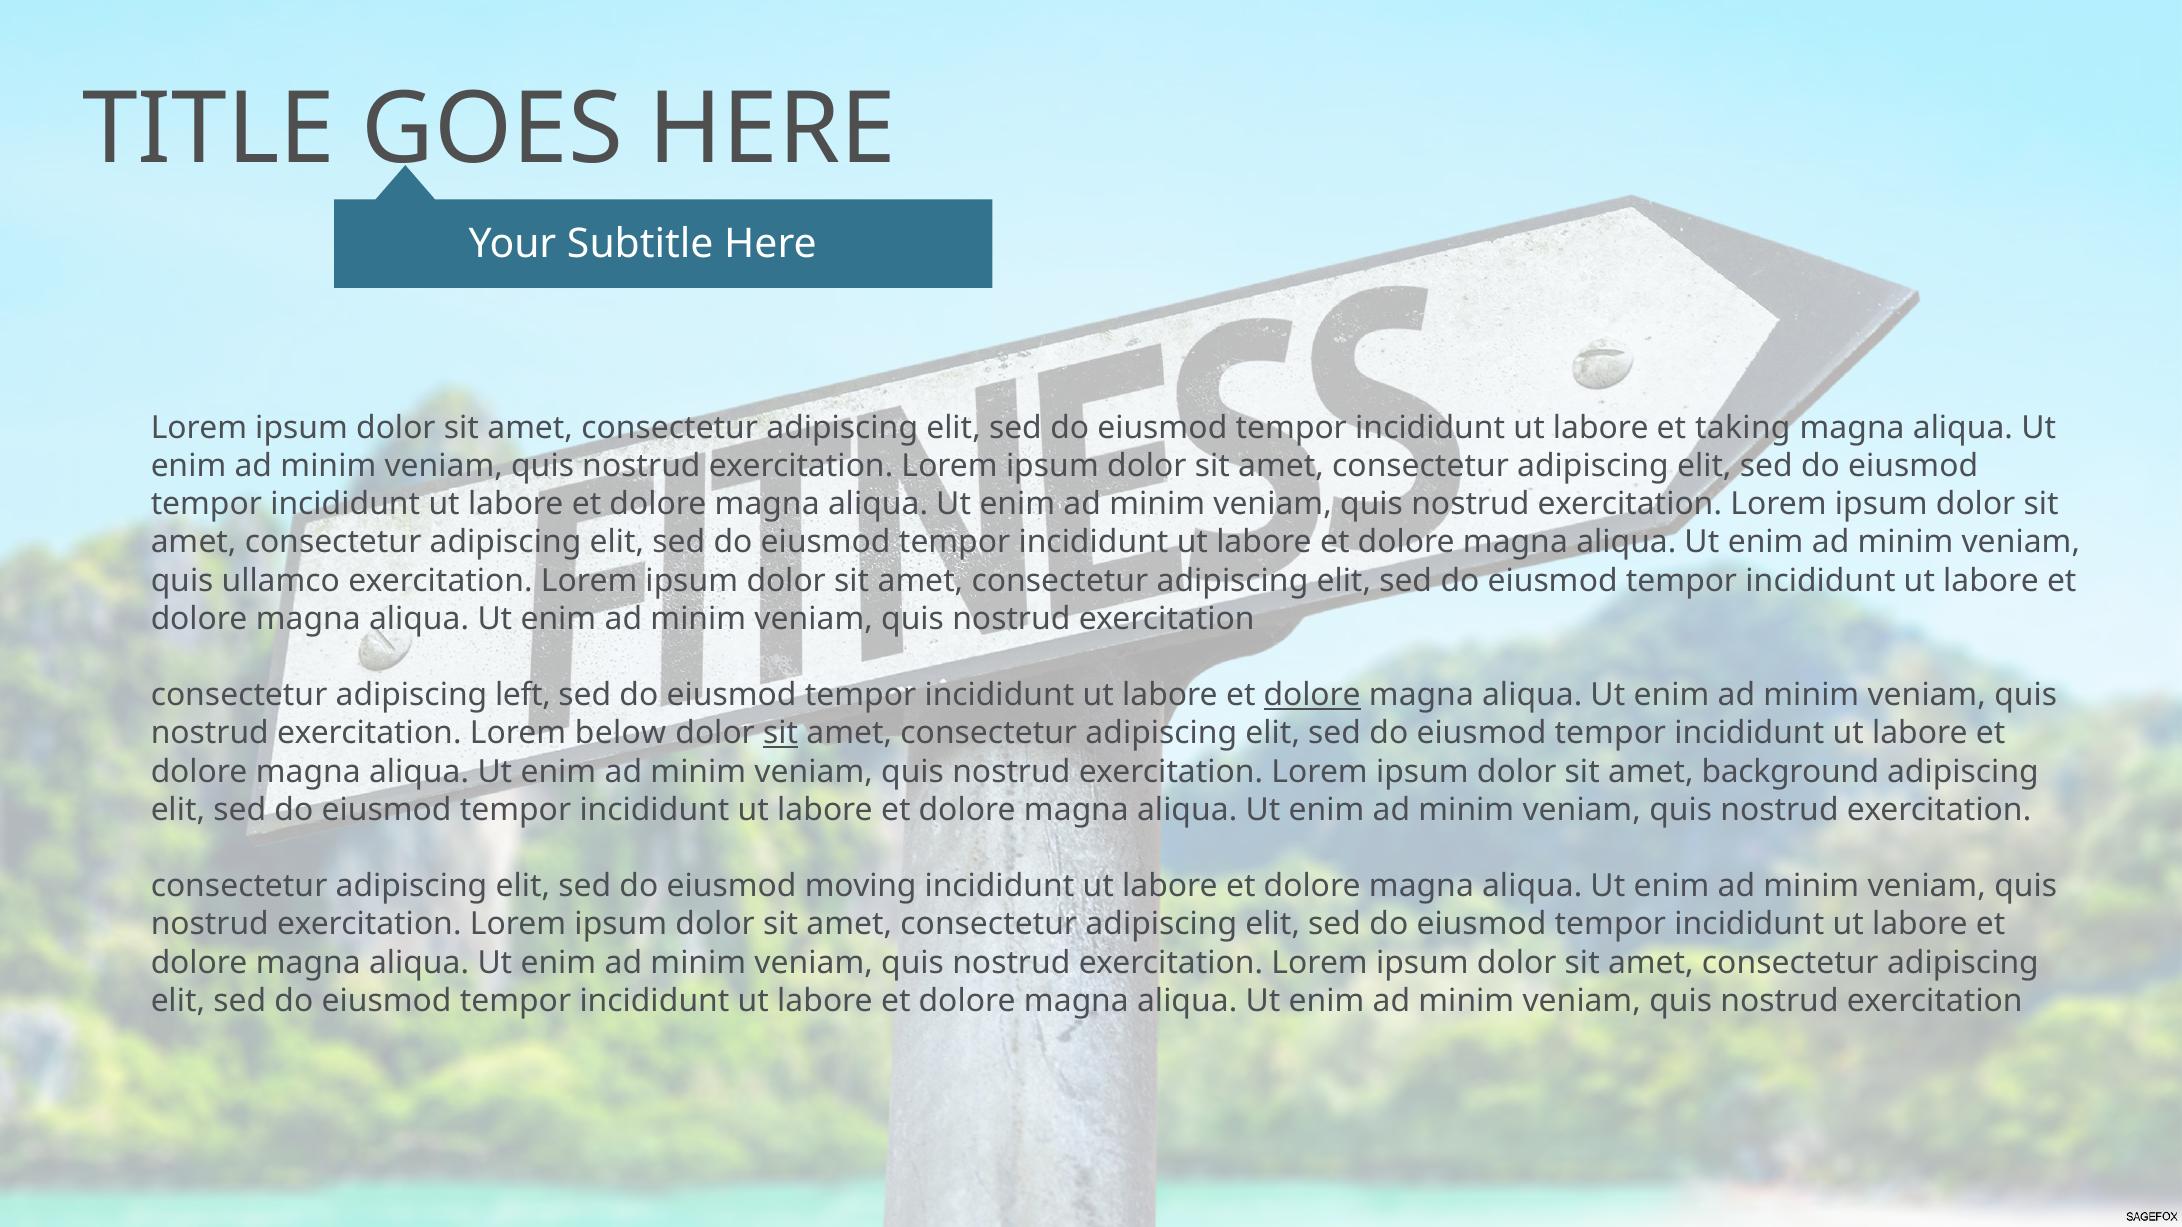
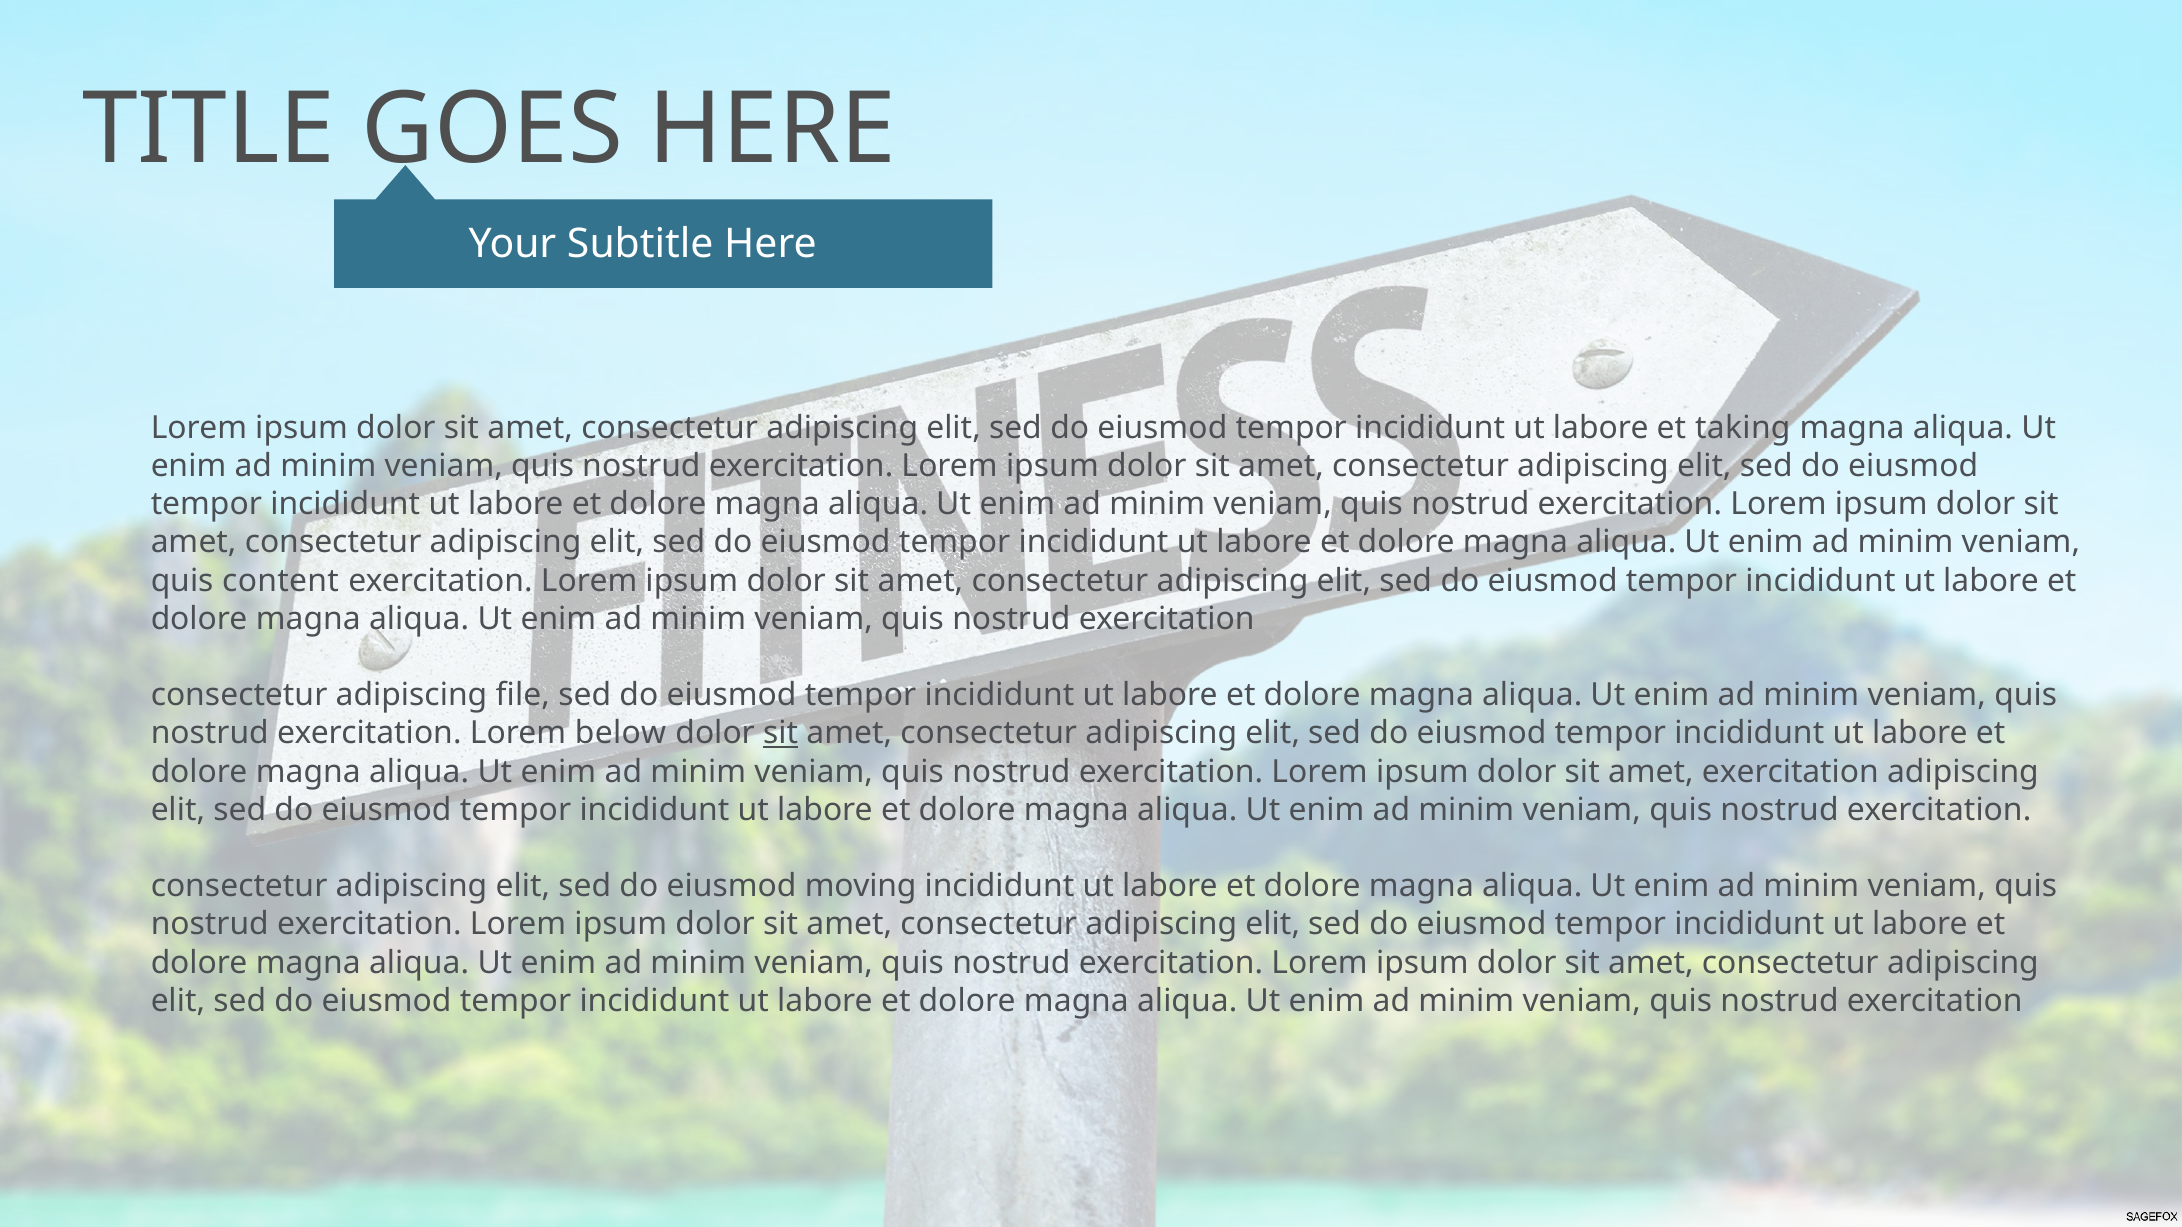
ullamco: ullamco -> content (281, 581)
left: left -> file (523, 695)
dolore underline: present -> none (1312, 695)
amet background: background -> exercitation (1790, 772)
